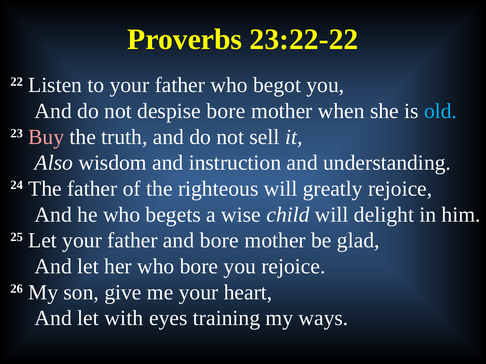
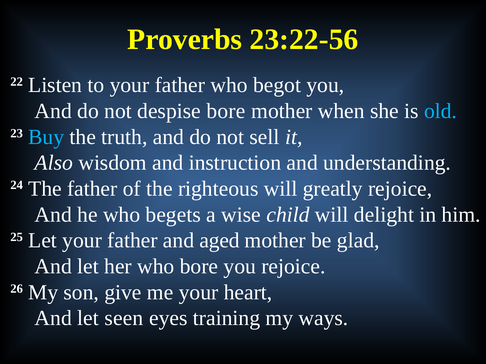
23:22-22: 23:22-22 -> 23:22-56 (304, 39)
Buy colour: pink -> light blue (46, 137)
and bore: bore -> aged (220, 241)
with: with -> seen (124, 319)
